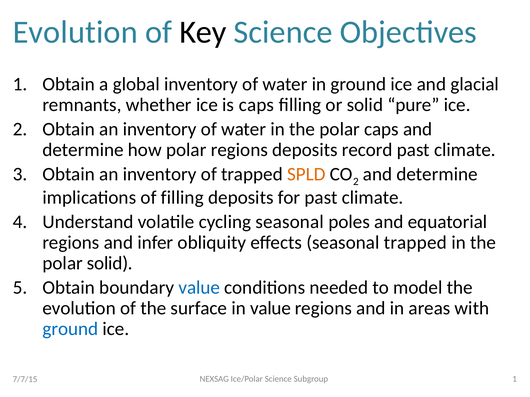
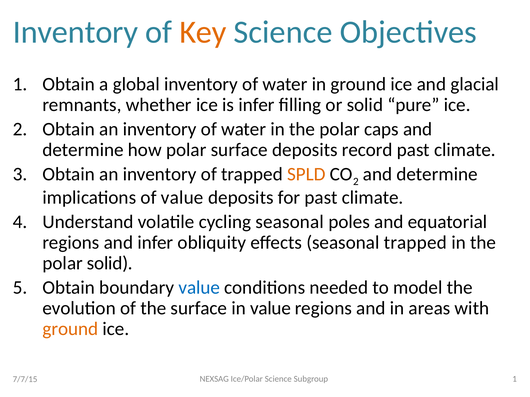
Evolution: Evolution -> Inventory (75, 32)
Key colour: black -> orange (203, 32)
is caps: caps -> infer (257, 105)
polar regions: regions -> surface (239, 150)
of filling: filling -> value (182, 198)
ground colour: blue -> orange (70, 329)
